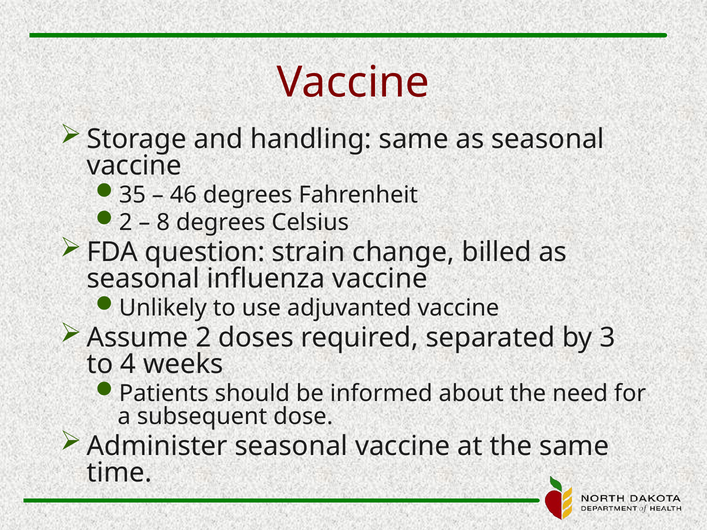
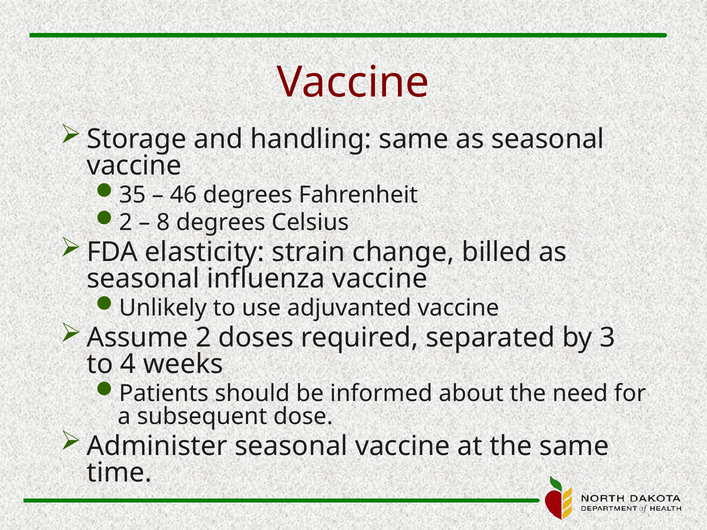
question: question -> elasticity (205, 252)
